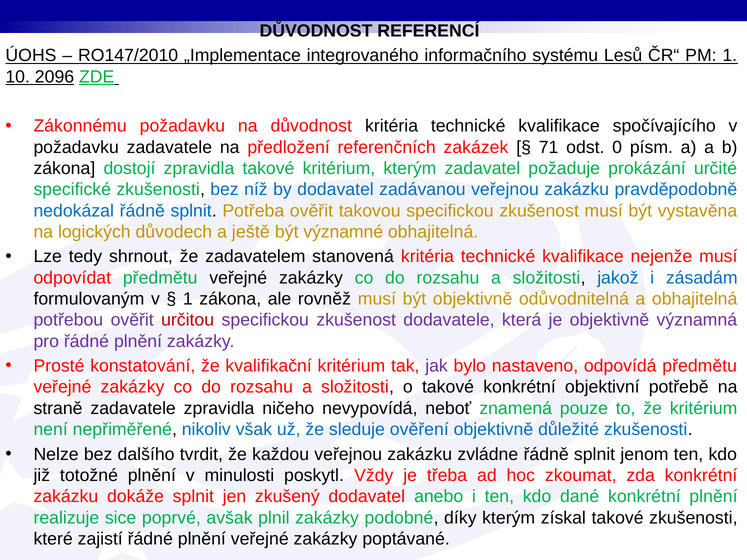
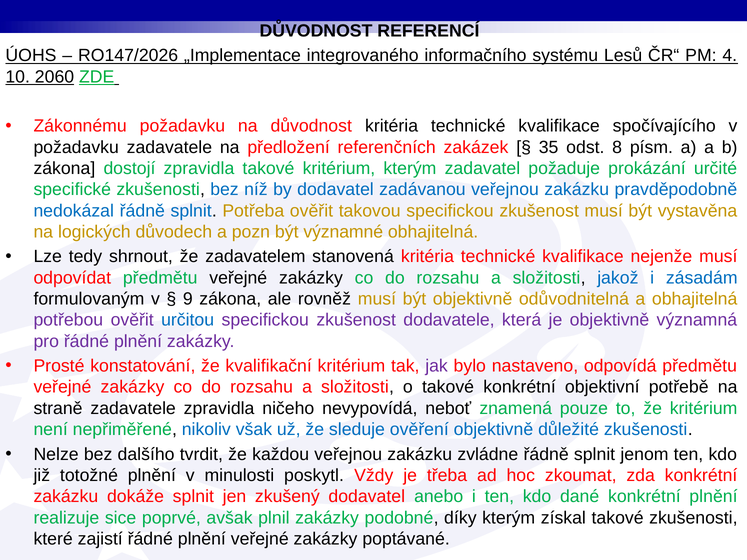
RO147/2010: RO147/2010 -> RO147/2026 (128, 56)
PM 1: 1 -> 4 (730, 56)
2096: 2096 -> 2060 (54, 77)
71: 71 -> 35 (549, 147)
0: 0 -> 8 (617, 147)
ještě: ještě -> pozn (251, 232)
1: 1 -> 9 (188, 299)
určitou colour: red -> blue (188, 320)
